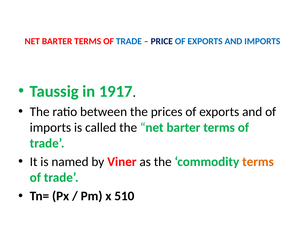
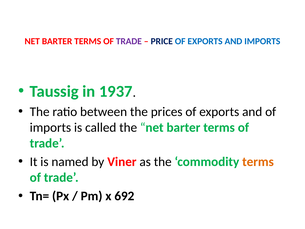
TRADE colour: blue -> purple (129, 41)
1917: 1917 -> 1937 (116, 91)
510: 510 -> 692 (124, 196)
